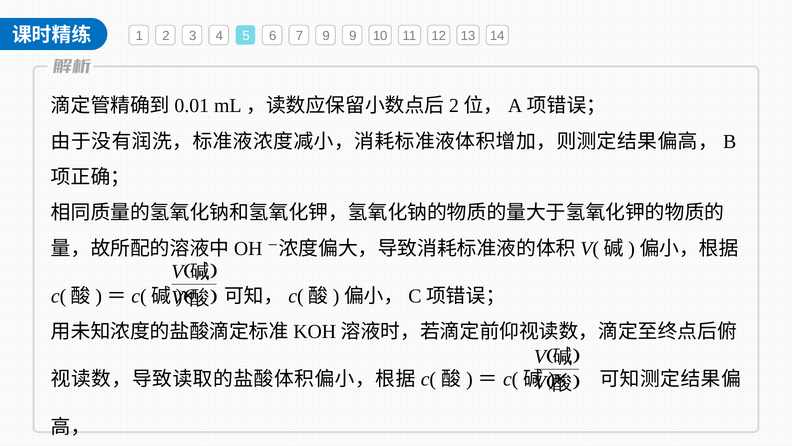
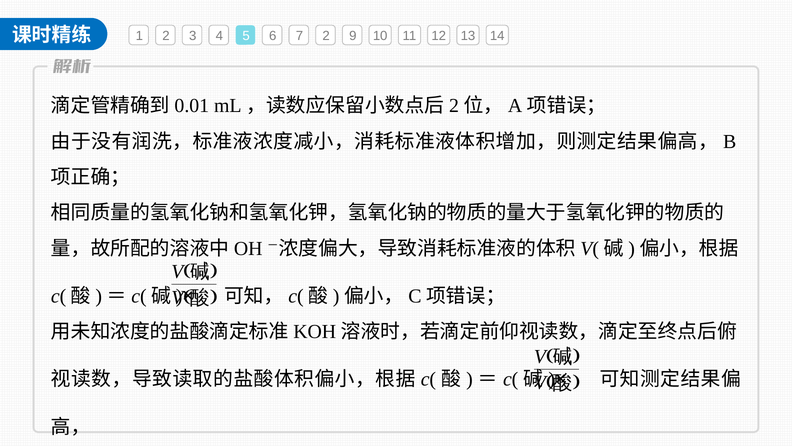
7 9: 9 -> 2 (326, 36)
